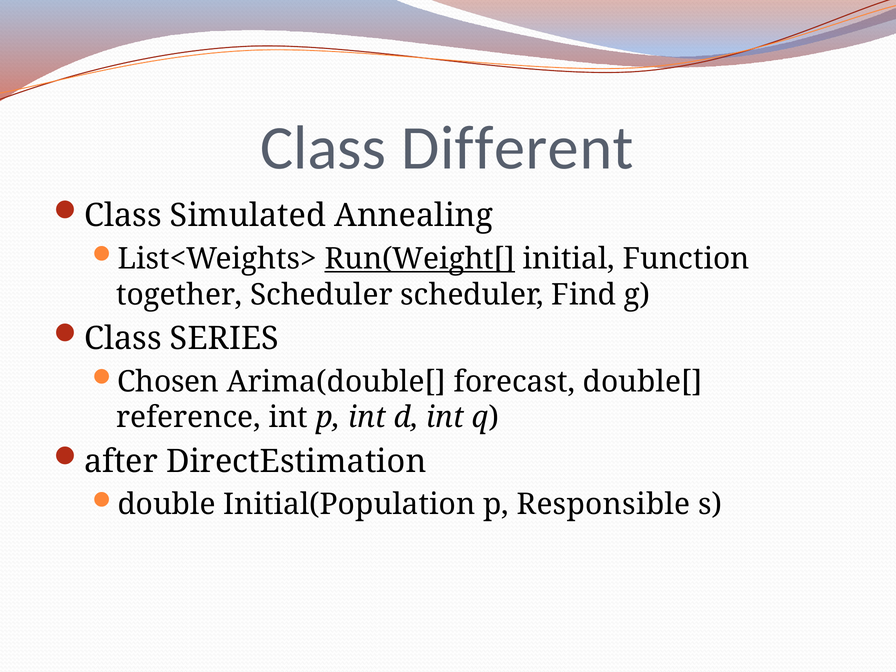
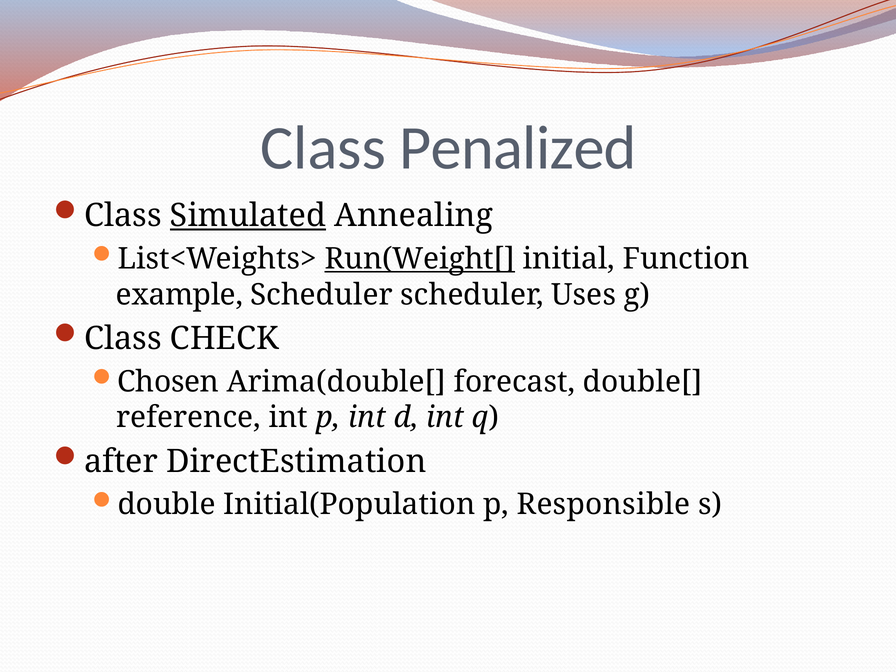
Different: Different -> Penalized (518, 148)
Simulated underline: none -> present (248, 216)
together: together -> example (180, 295)
Find: Find -> Uses (584, 295)
SERIES: SERIES -> CHECK (224, 339)
